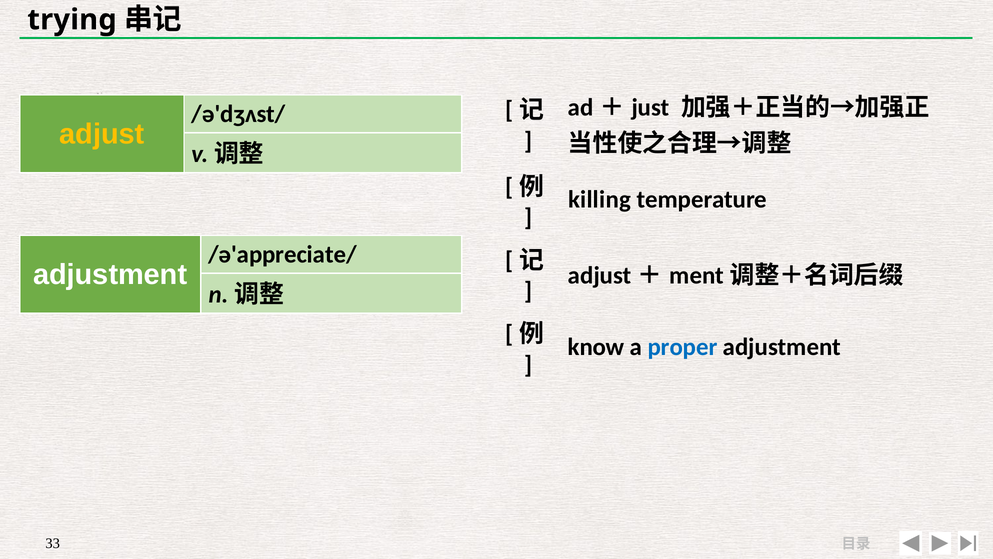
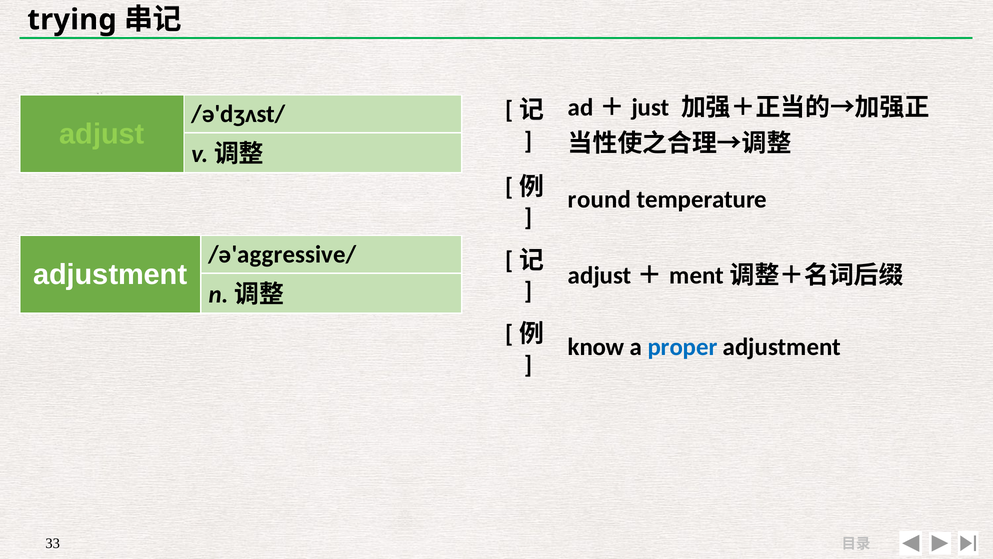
adjust colour: yellow -> light green (102, 134)
killing: killing -> round (600, 200)
/ə'appreciate/: /ə'appreciate/ -> /ə'aggressive/ (282, 254)
